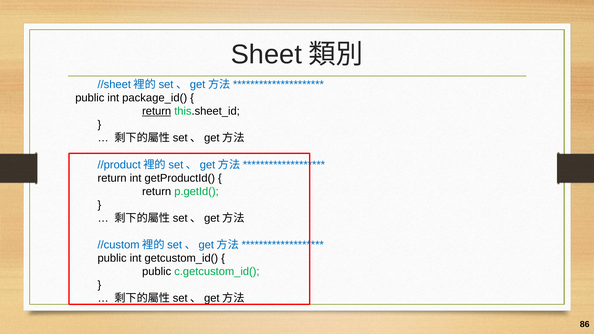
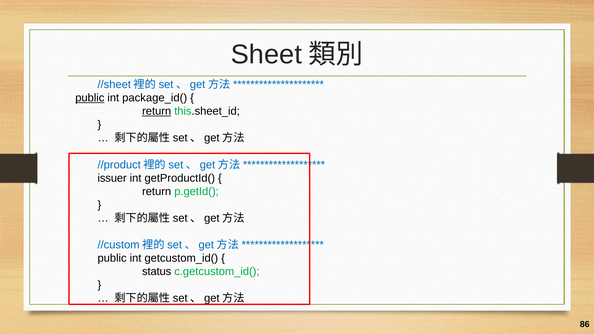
public underline: none -> present (90, 98)
return: return -> issuer (112, 178)
public: public -> status (157, 272)
